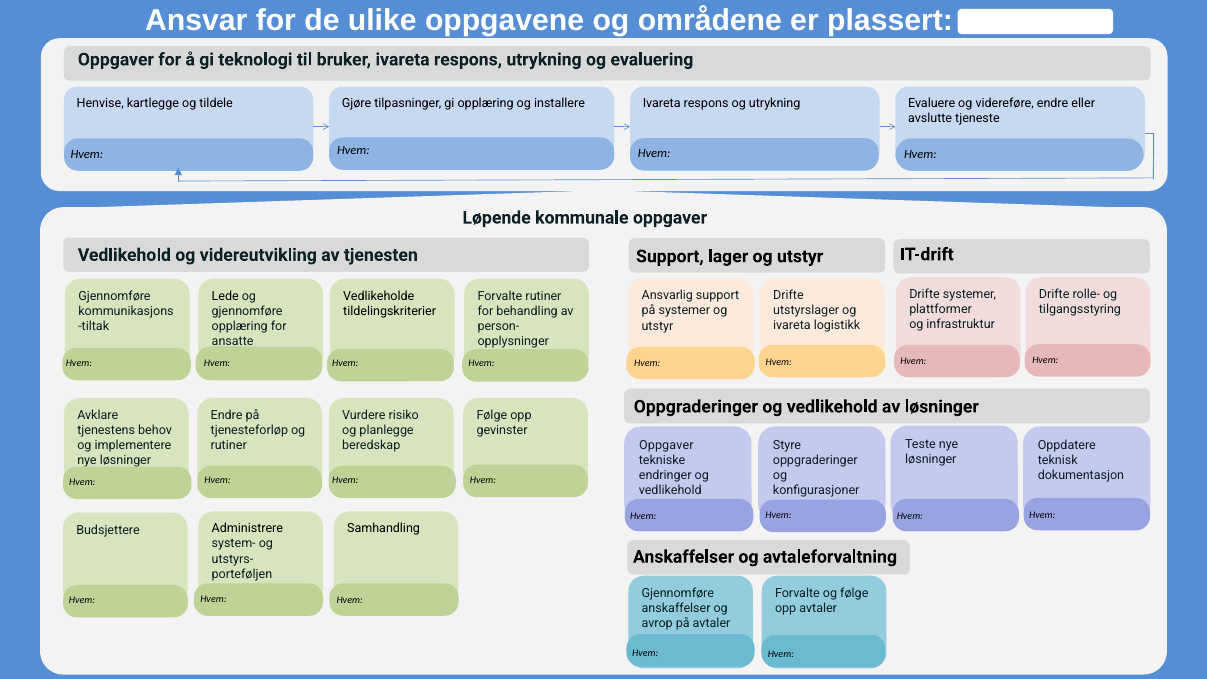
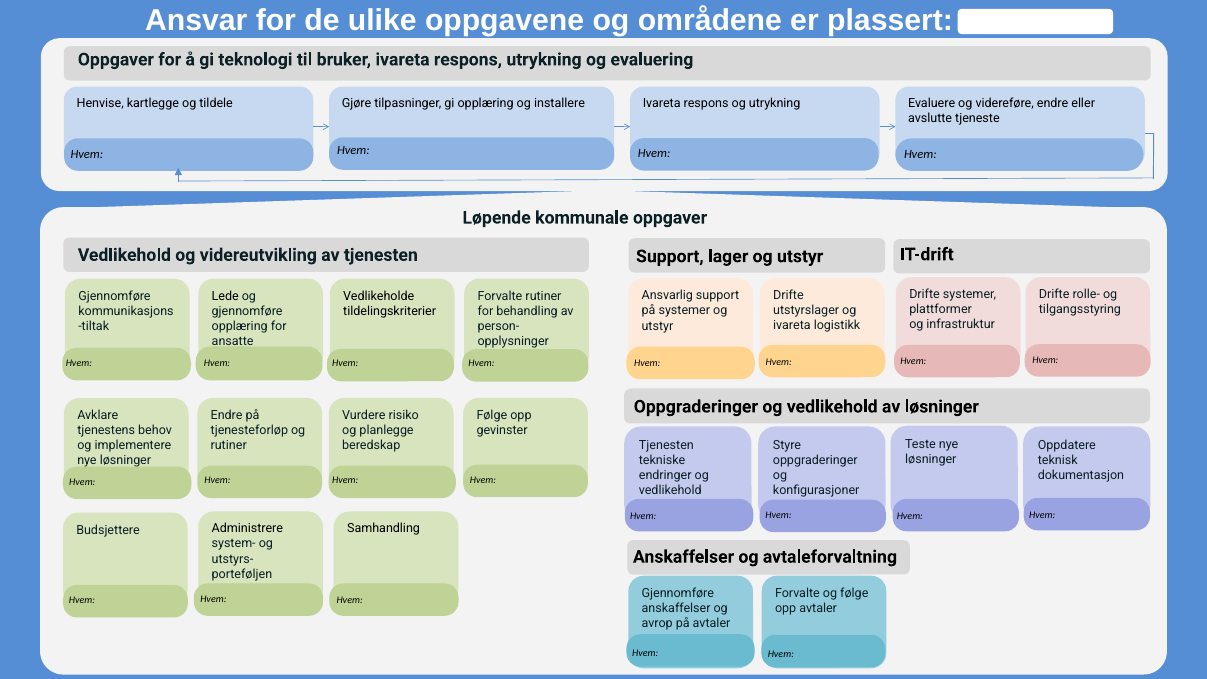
Oppgaver: Oppgaver -> Tjenesten (666, 445)
